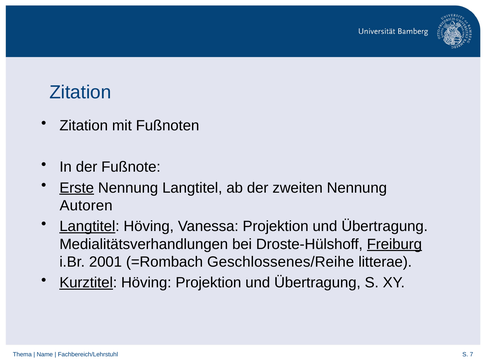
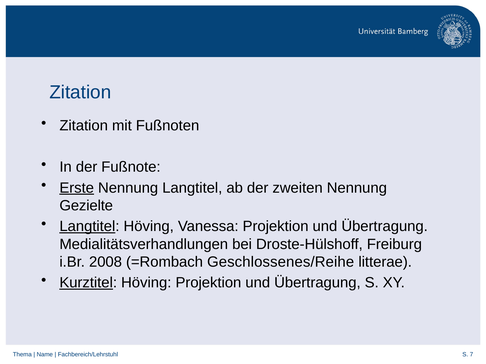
Autoren: Autoren -> Gezielte (86, 206)
Freiburg underline: present -> none (394, 244)
2001: 2001 -> 2008 (106, 262)
